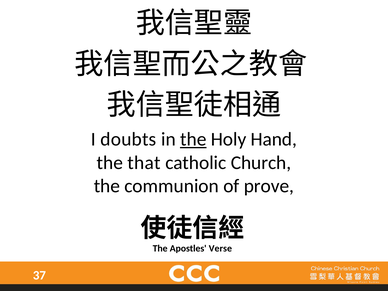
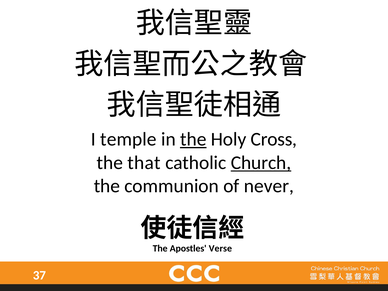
doubts: doubts -> temple (128, 139)
Hand: Hand -> Cross (274, 139)
Church underline: none -> present (261, 163)
prove: prove -> never (269, 186)
